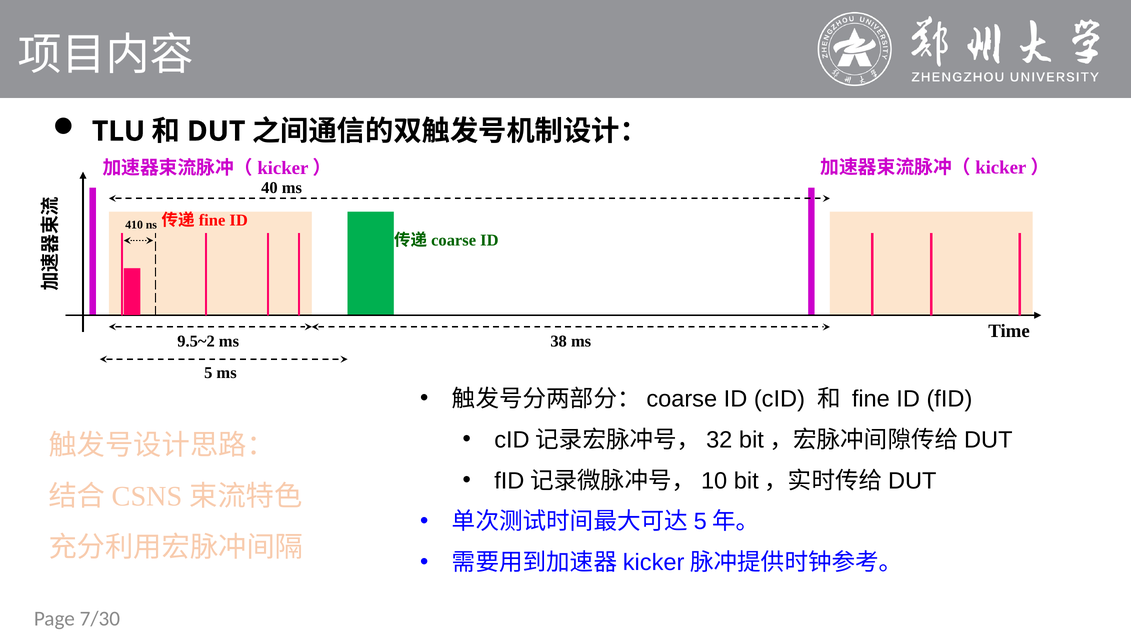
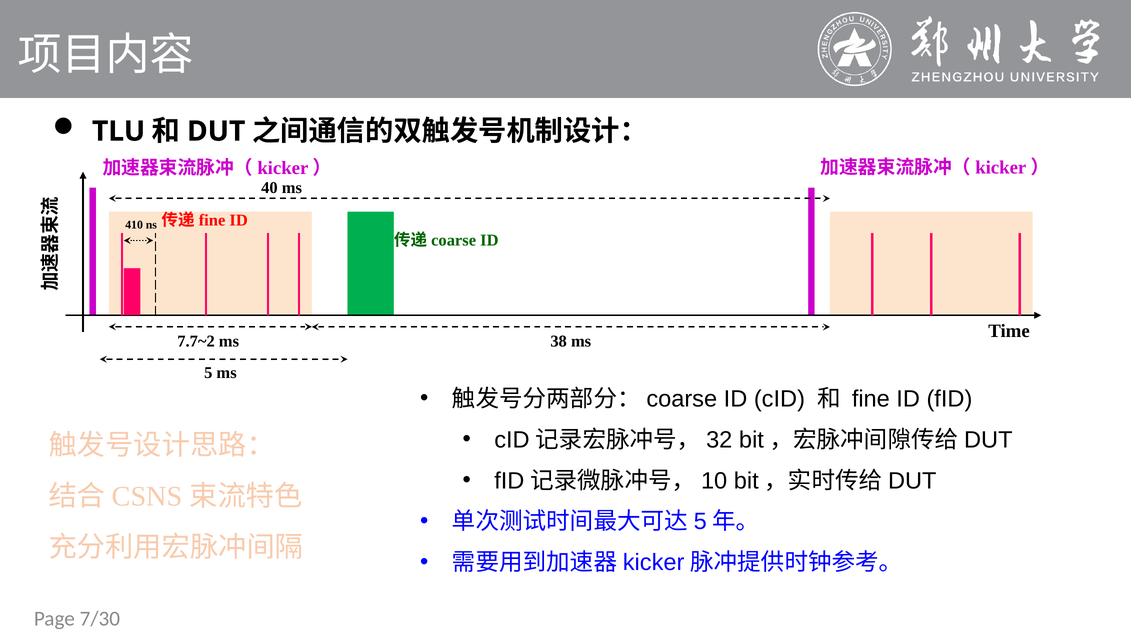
9.5~2: 9.5~2 -> 7.7~2 (196, 341)
